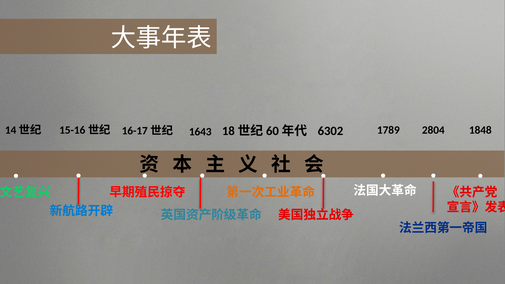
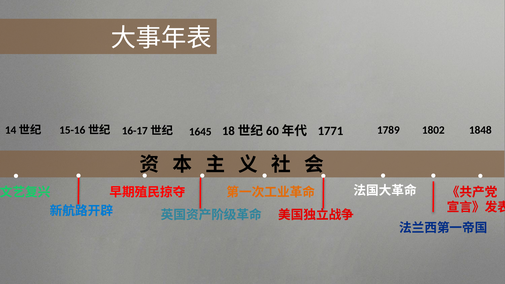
1643: 1643 -> 1645 (200, 132)
2804: 2804 -> 1802 (433, 130)
6302: 6302 -> 1771 (330, 131)
